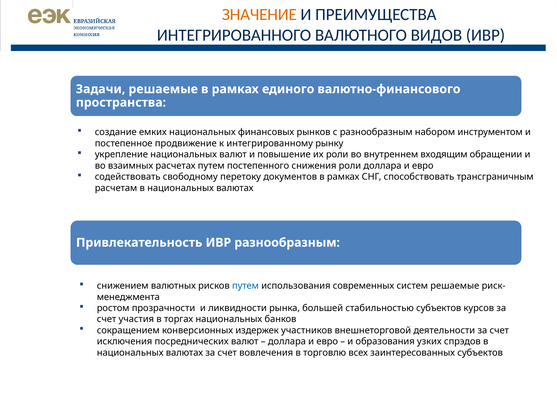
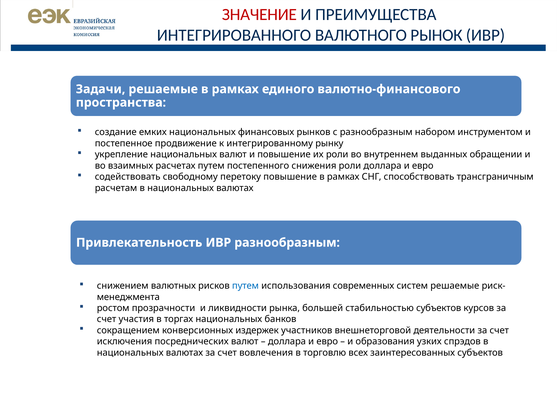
ЗНАЧЕНИЕ colour: orange -> red (259, 15)
ВИДОВ: ВИДОВ -> РЫНОК (436, 35)
входящим: входящим -> выданных (444, 154)
перетоку документов: документов -> повышение (290, 177)
